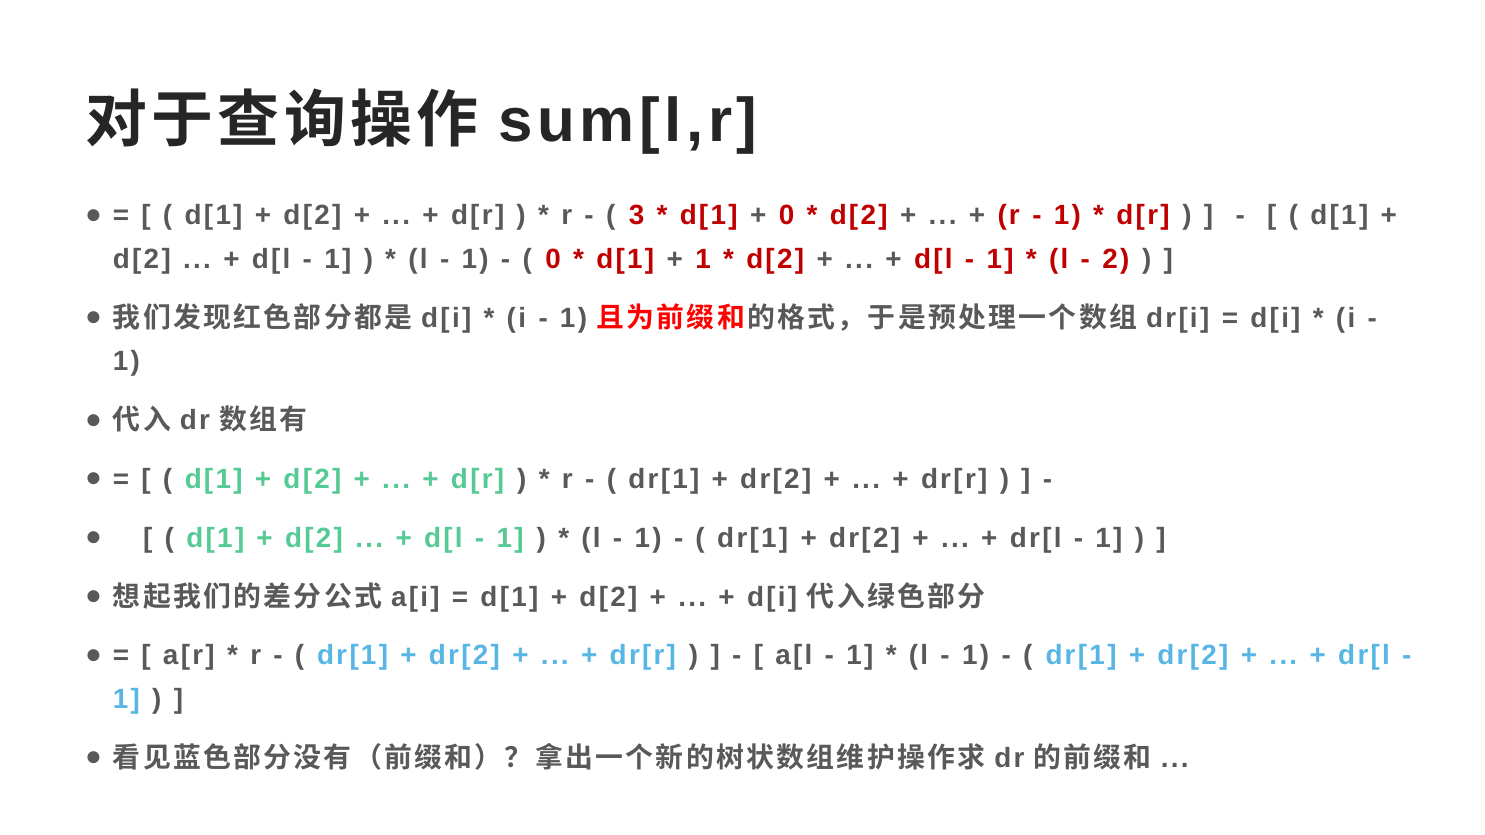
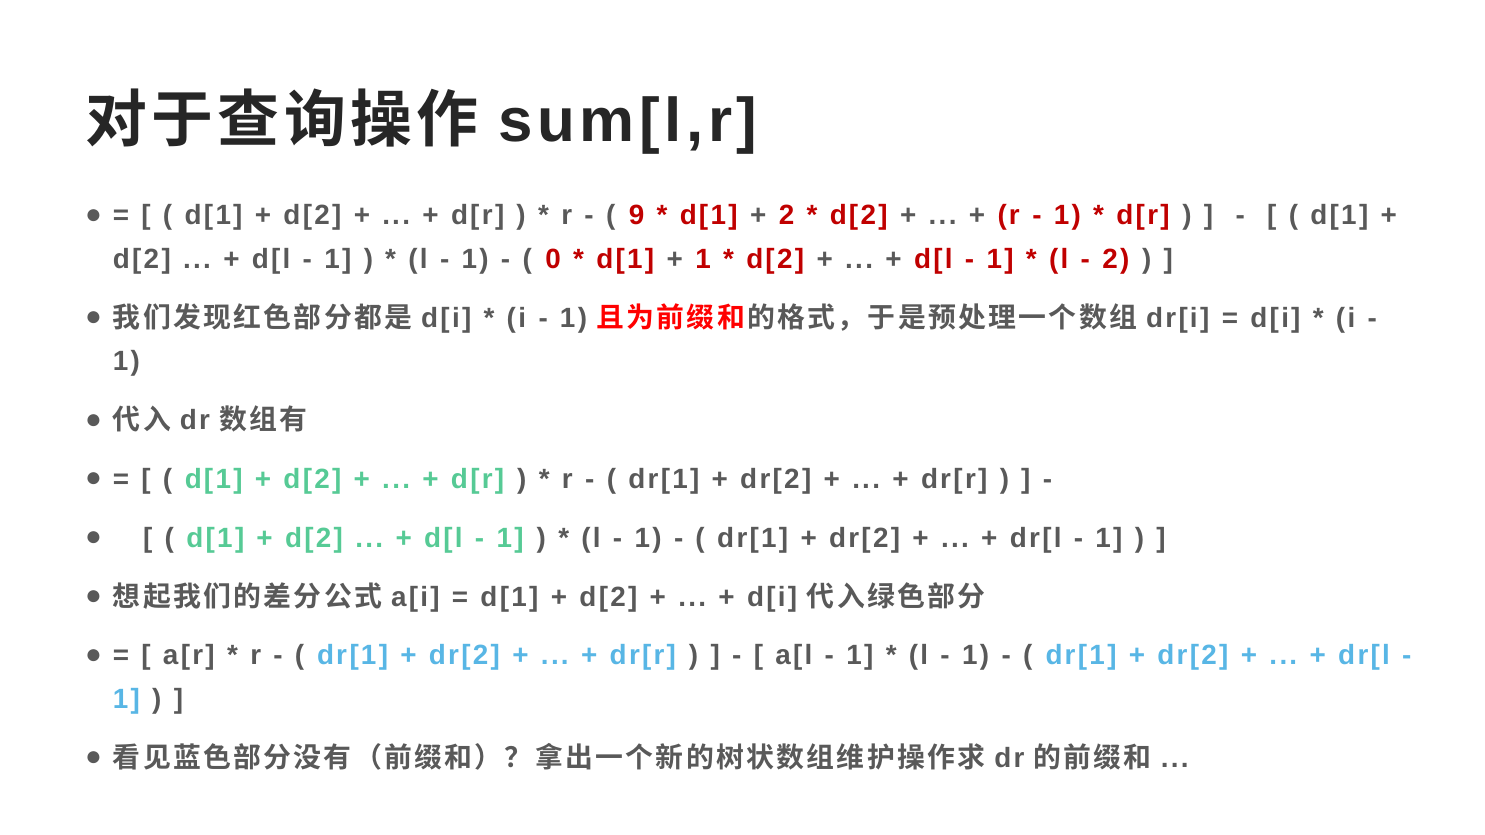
3: 3 -> 9 (637, 216)
0: 0 -> 2 (787, 216)
